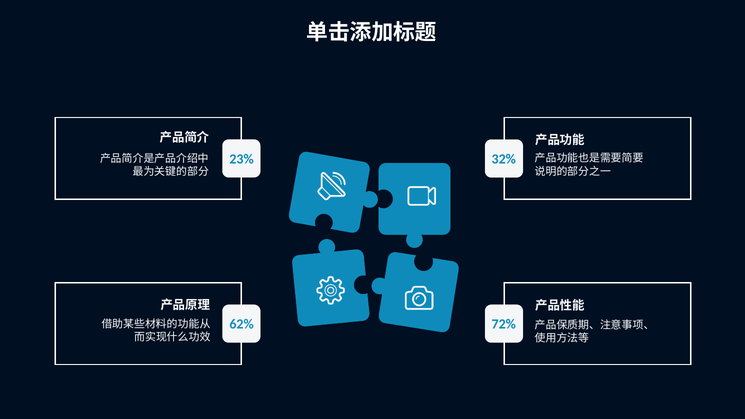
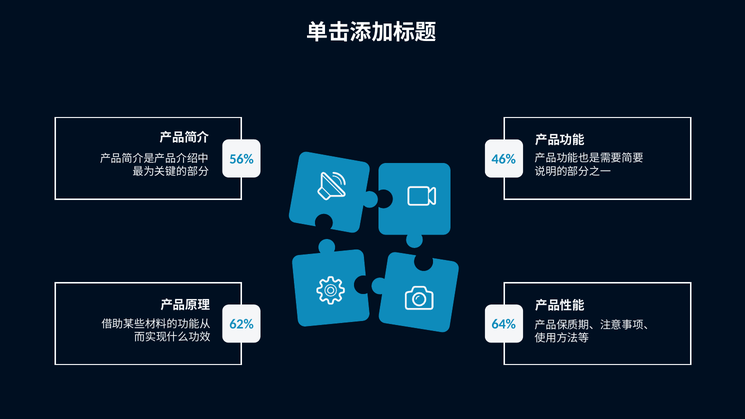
23%: 23% -> 56% (242, 159)
32%: 32% -> 46% (504, 159)
72%: 72% -> 64% (504, 324)
